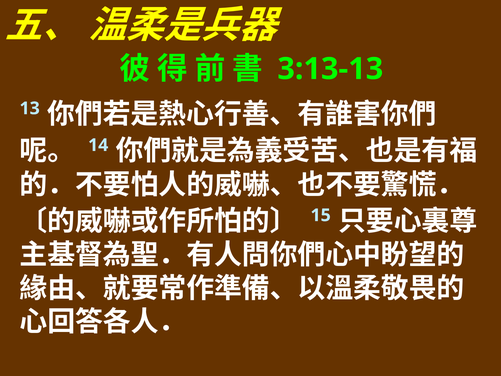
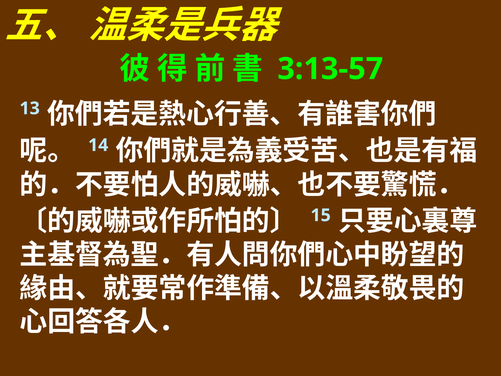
3:13-13: 3:13-13 -> 3:13-57 (330, 69)
